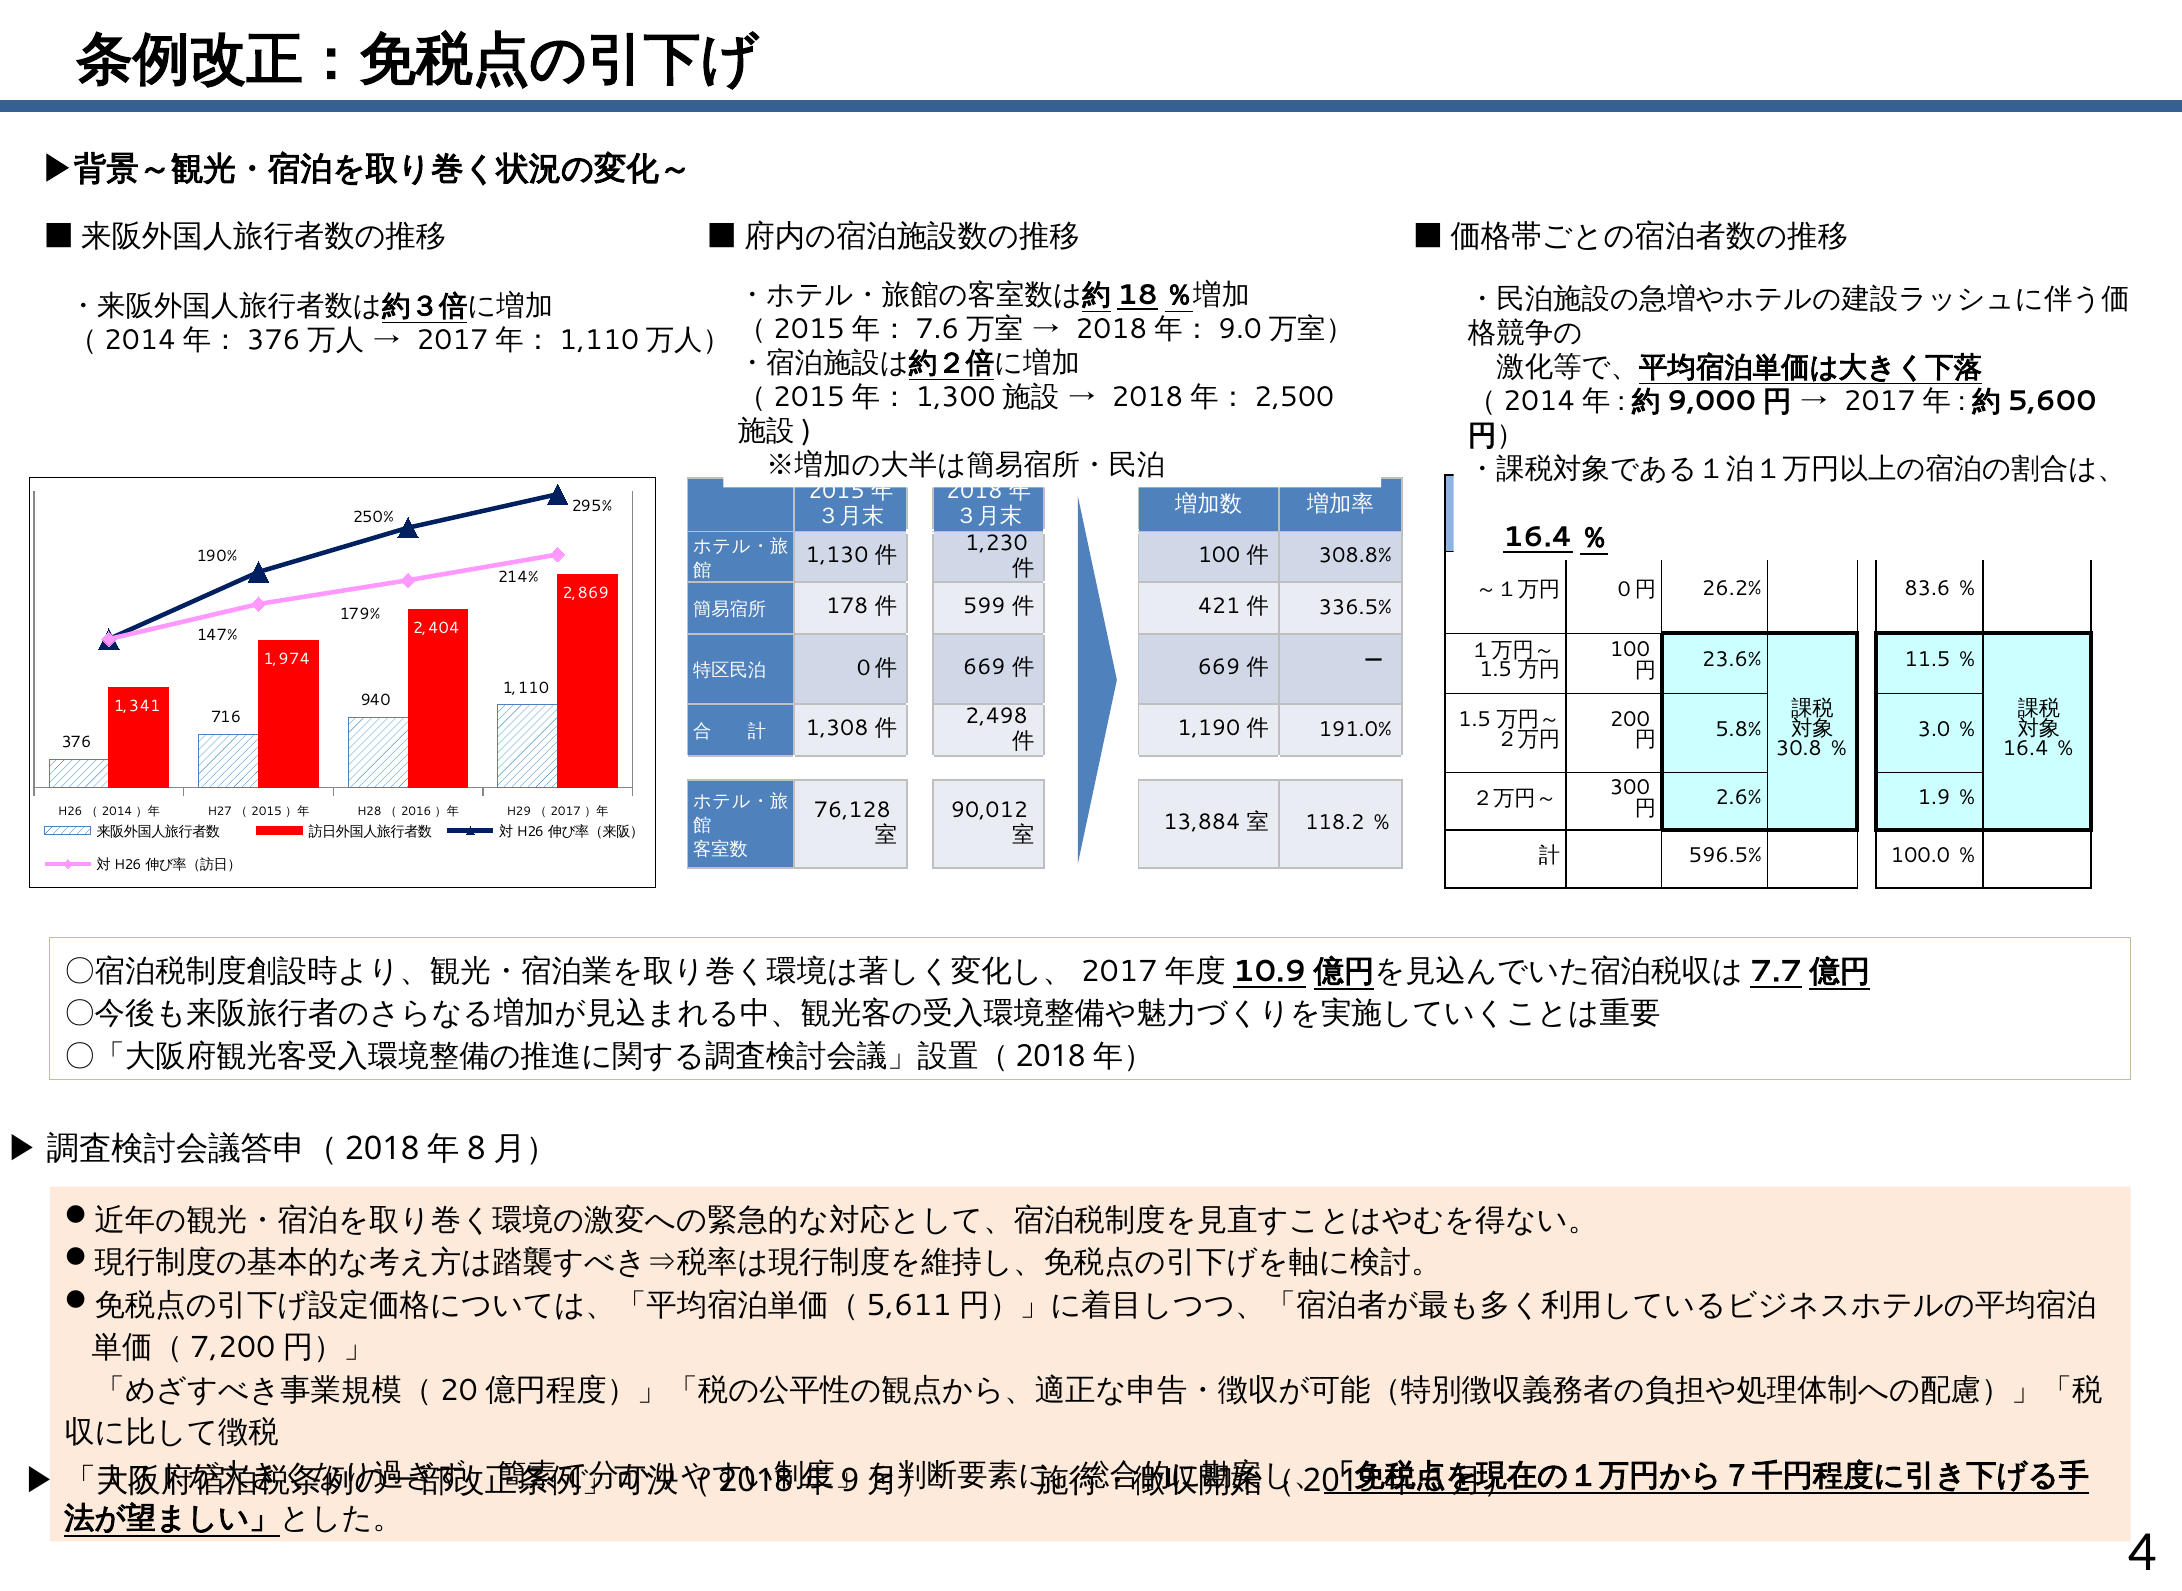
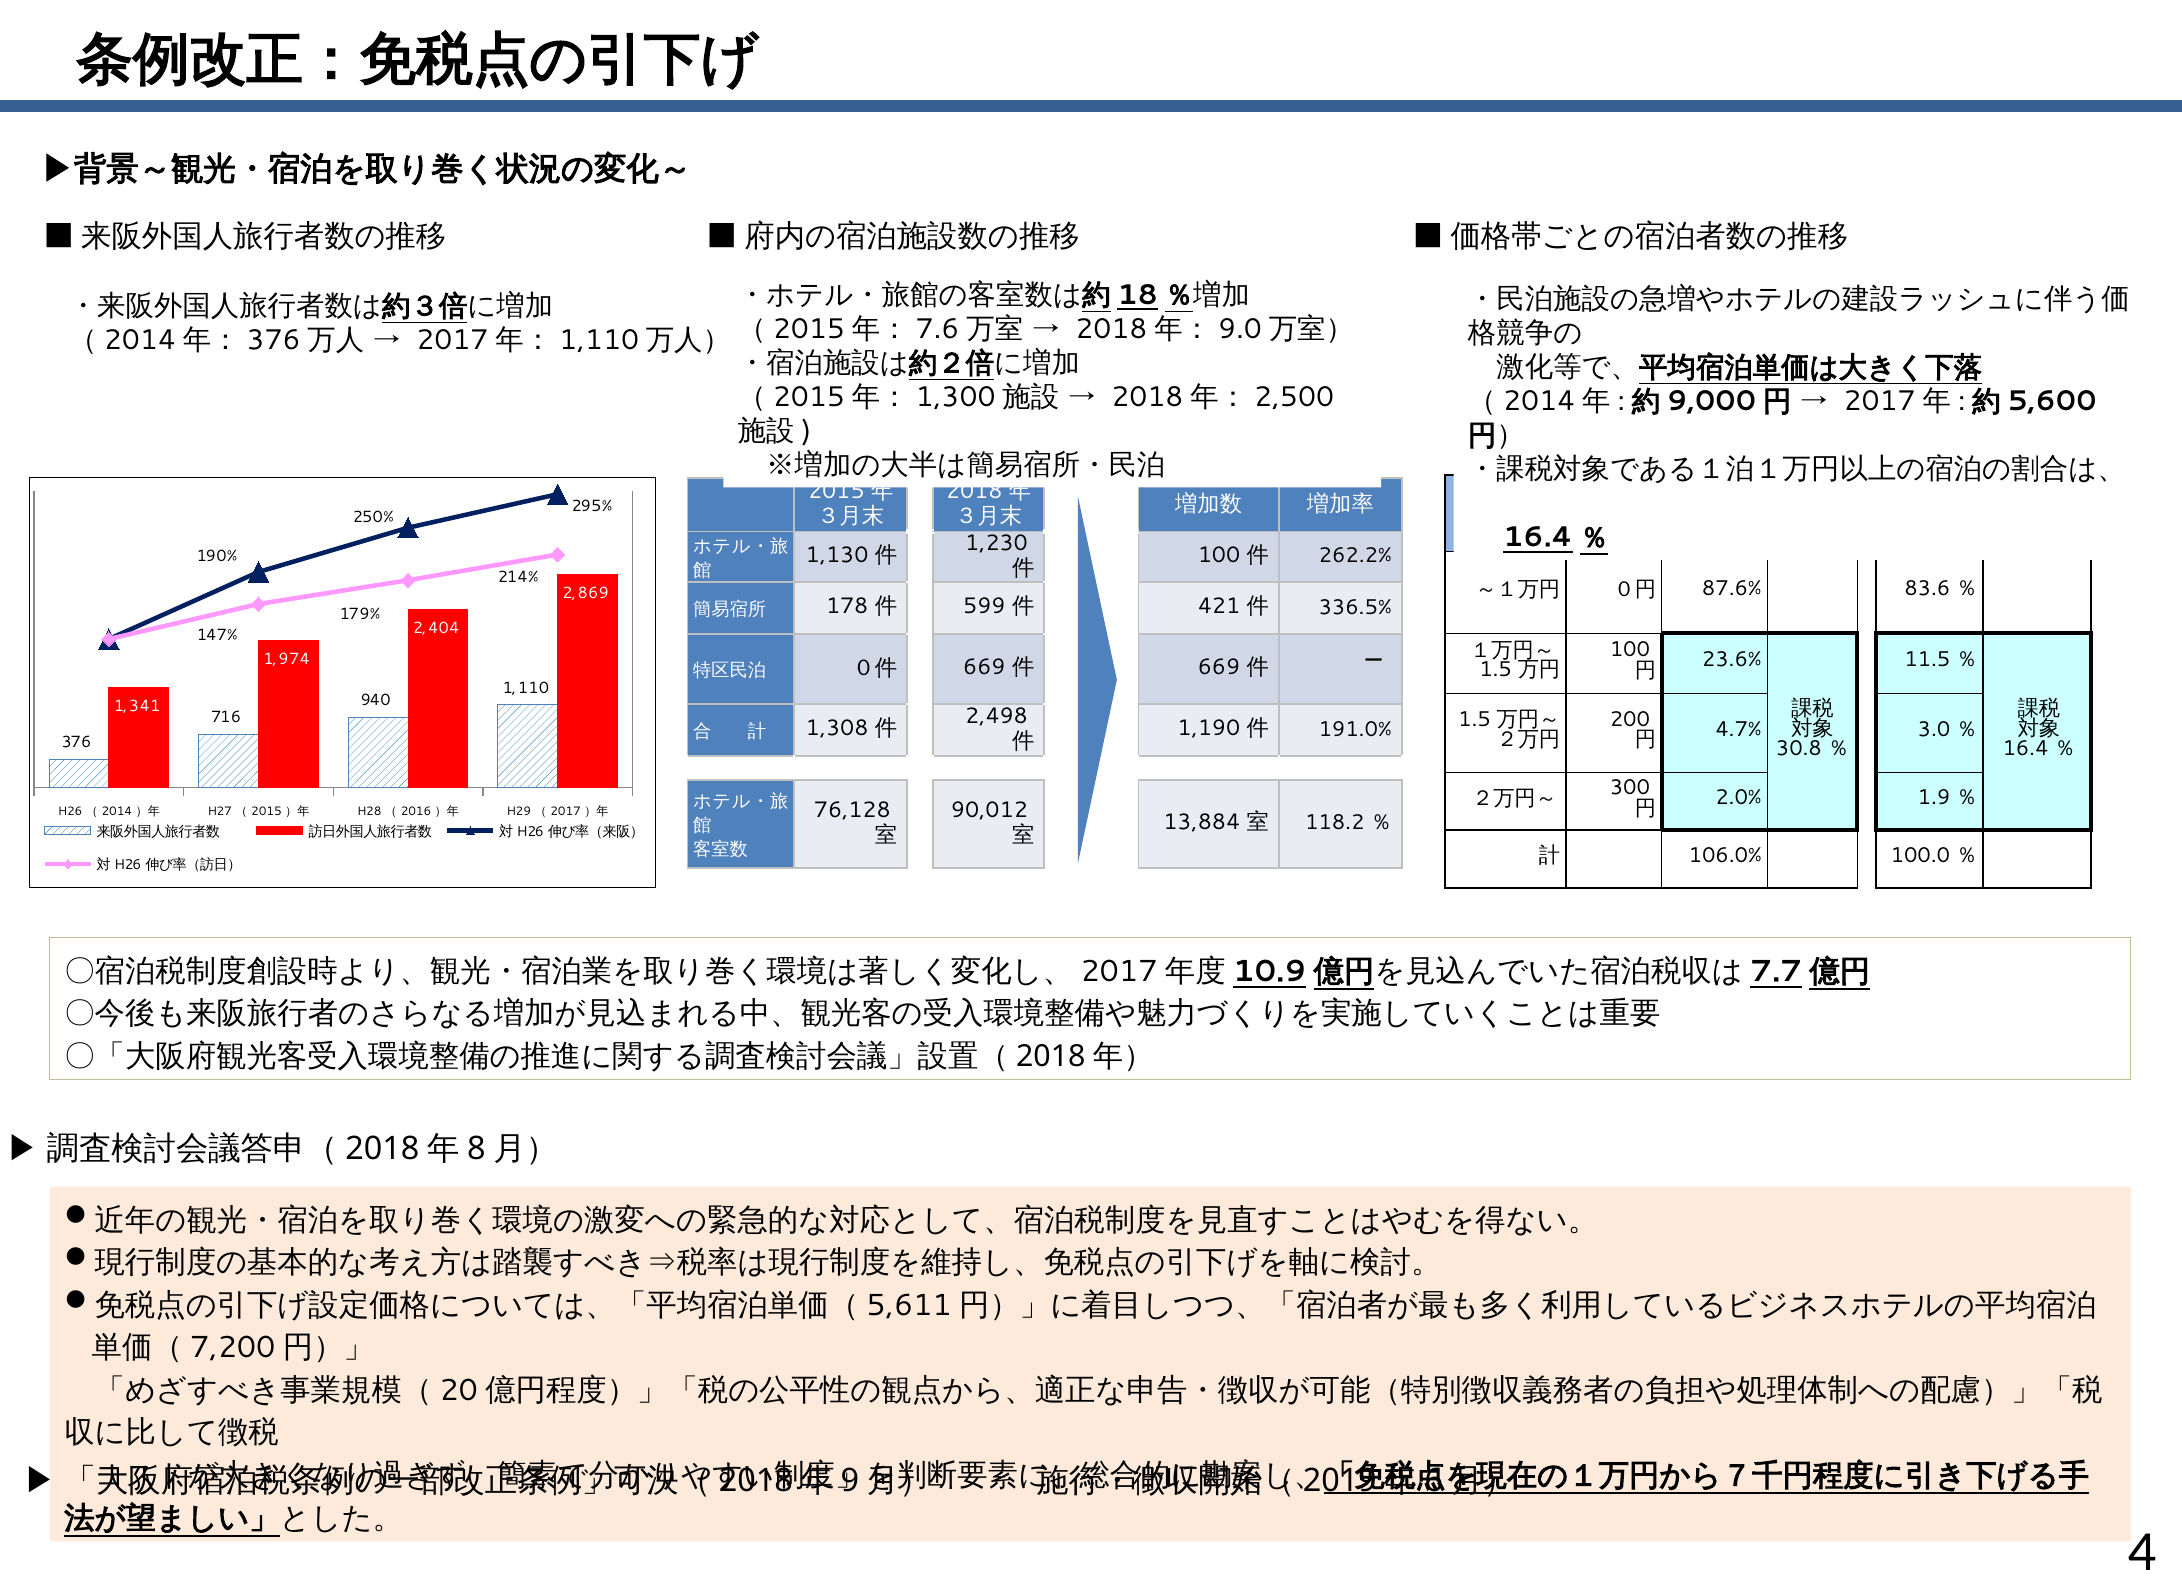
308.8%: 308.8% -> 262.2% (1355, 556)
26.2%: 26.2% -> 87.6% (1732, 589)
5.8%: 5.8% -> 4.7% (1739, 729)
2.6%: 2.6% -> 2.0% (1739, 797)
596.5%: 596.5% -> 106.0% (1725, 855)
